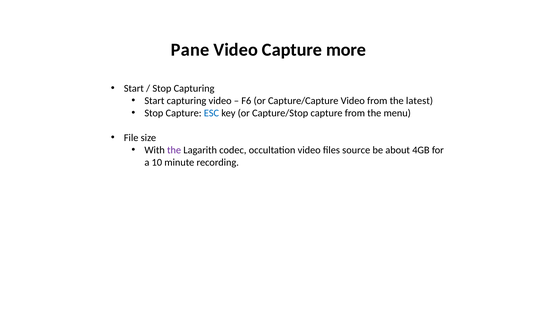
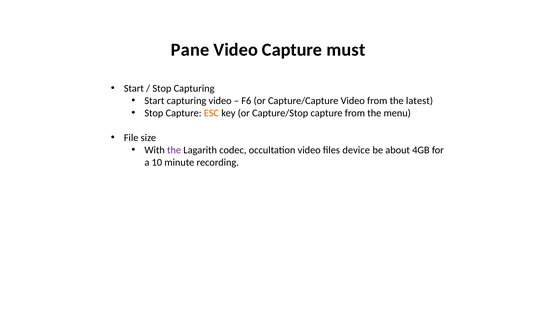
more: more -> must (346, 50)
ESC colour: blue -> orange (211, 113)
source: source -> device (356, 150)
